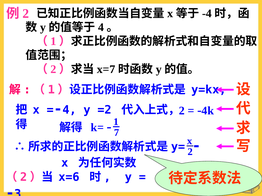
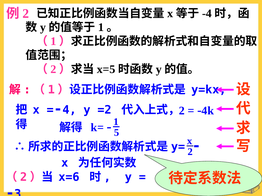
4: 4 -> 1 (101, 27)
x=7: x=7 -> x=5 (106, 69)
7: 7 -> 5 (117, 133)
